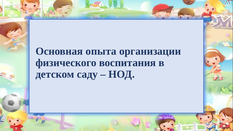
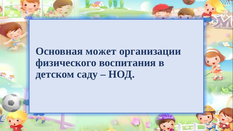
опыта: опыта -> может (101, 51)
